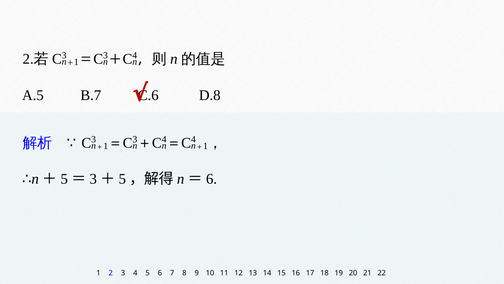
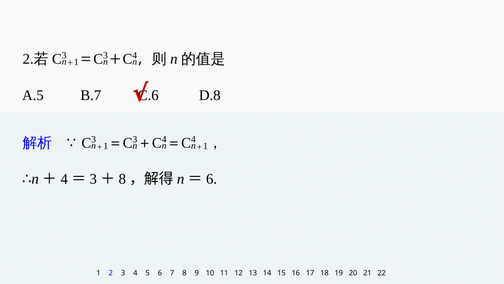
5: 5 -> 4 (64, 179)
5: 5 -> 8 (122, 179)
